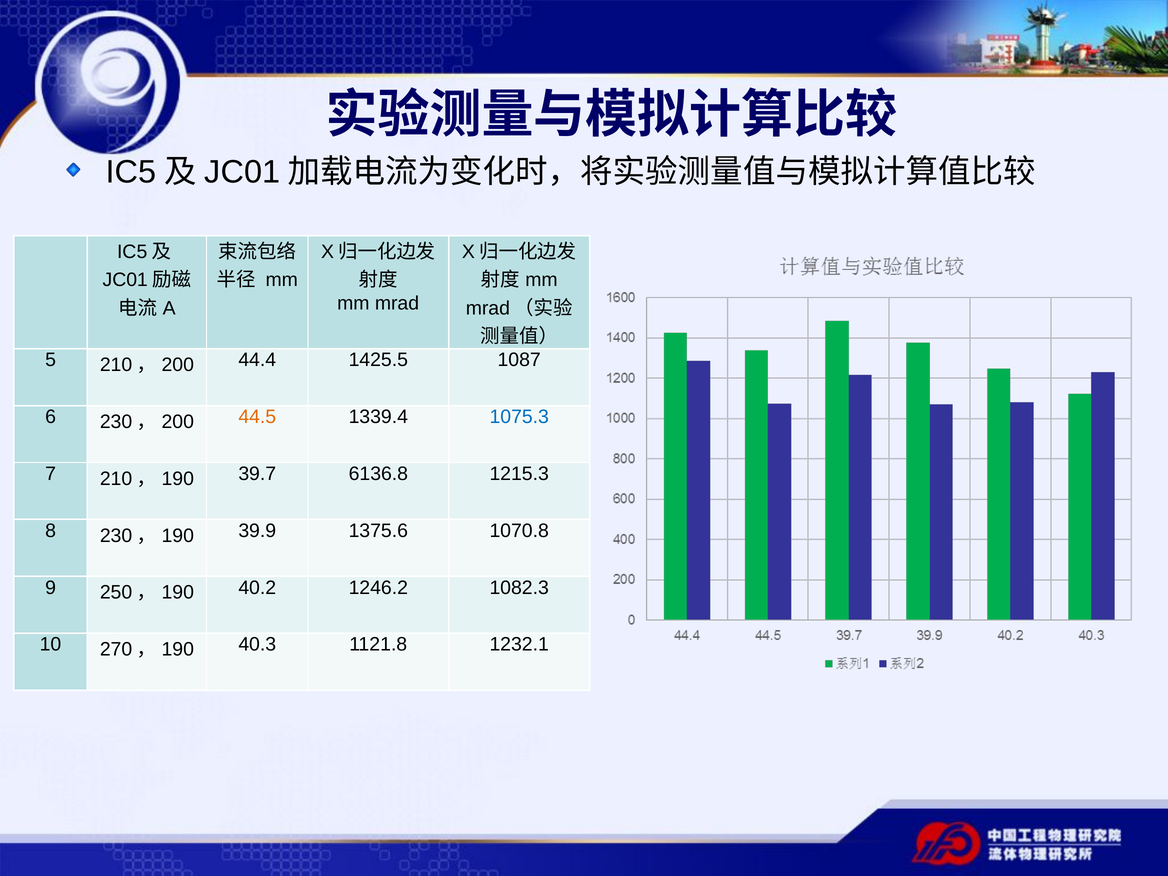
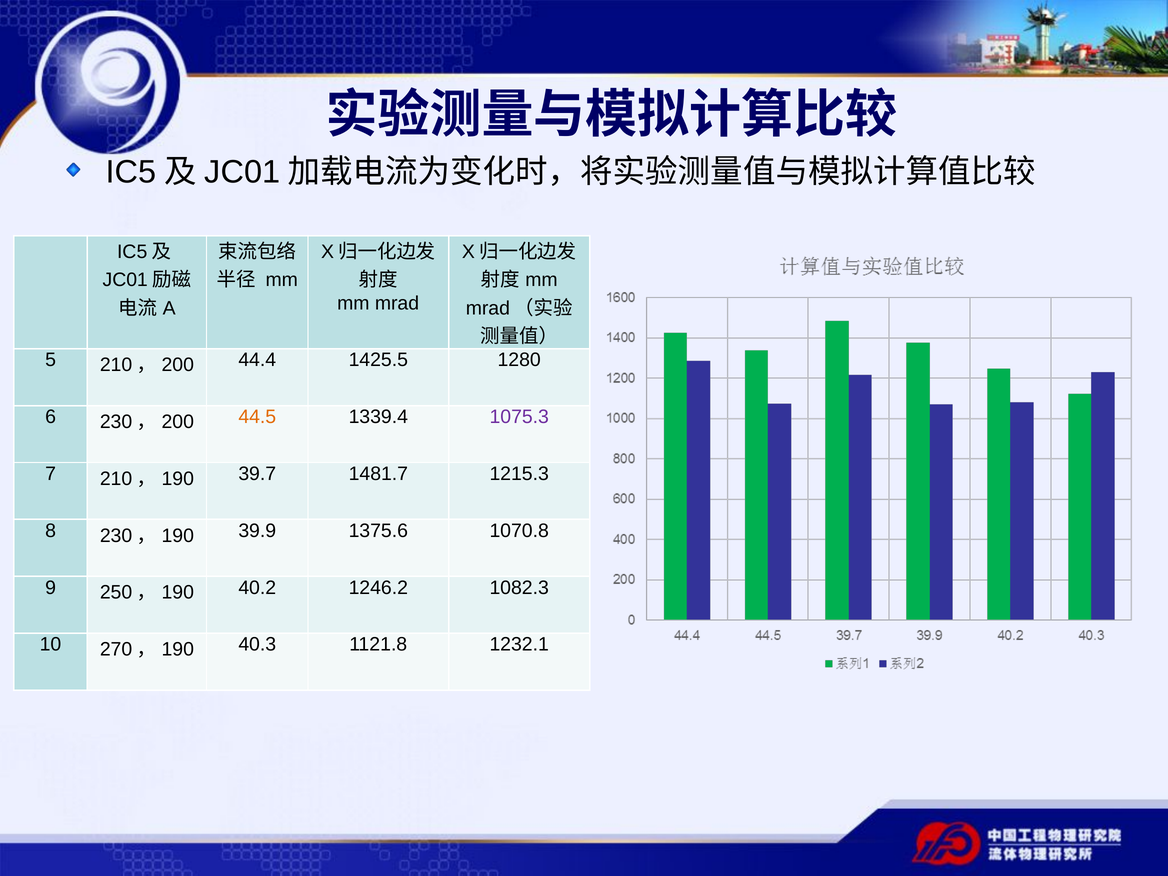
1087: 1087 -> 1280 (519, 360)
1075.3 colour: blue -> purple (519, 417)
6136.8: 6136.8 -> 1481.7 (378, 474)
